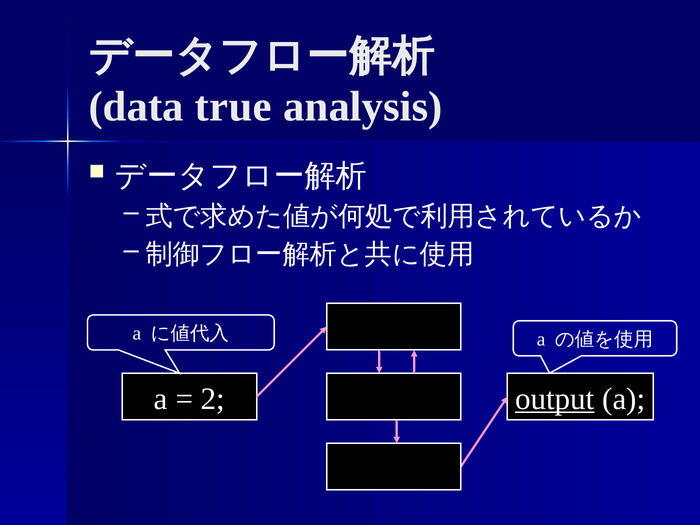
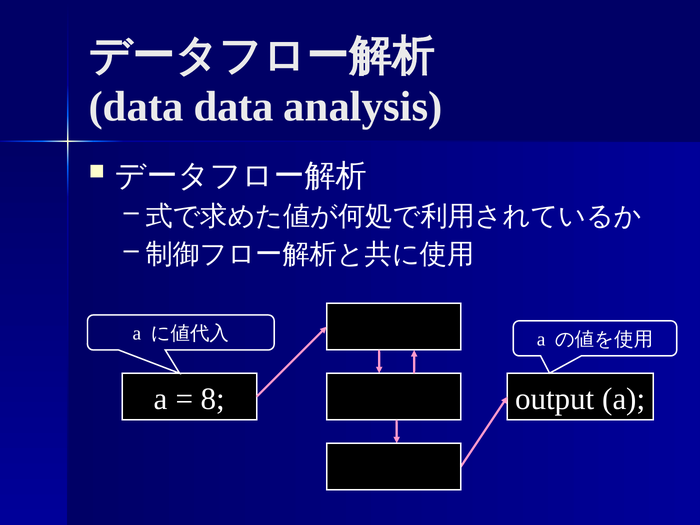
data true: true -> data (234, 107)
2: 2 -> 8 (213, 399)
output underline: present -> none (555, 399)
